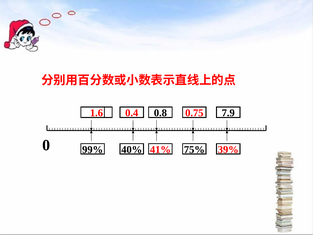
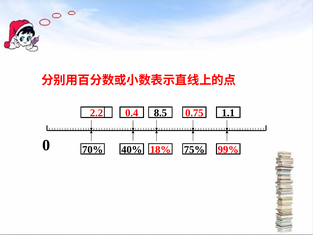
1.6: 1.6 -> 2.2 (96, 113)
0.8: 0.8 -> 8.5 (160, 113)
7.9: 7.9 -> 1.1 (228, 113)
99%: 99% -> 70% (93, 149)
41%: 41% -> 18% (160, 149)
39%: 39% -> 99% (228, 149)
